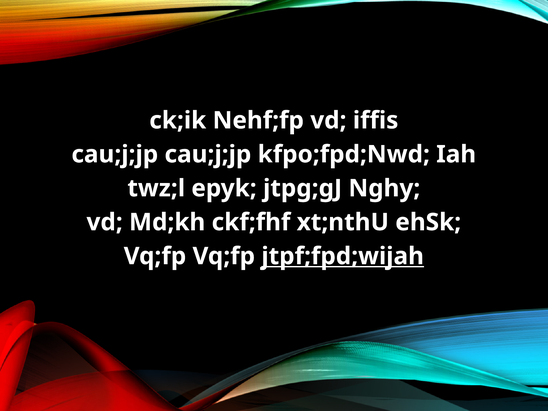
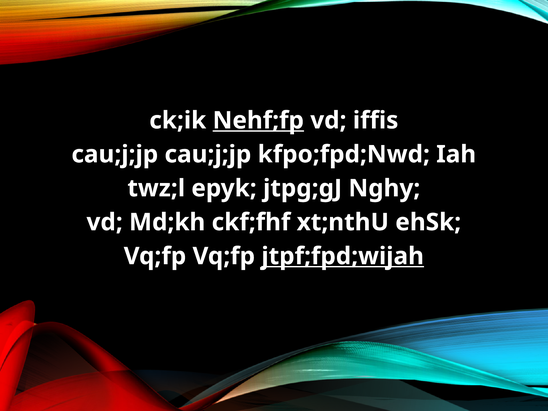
Nehf;fp underline: none -> present (258, 120)
